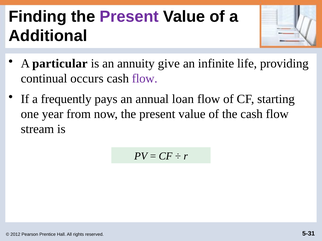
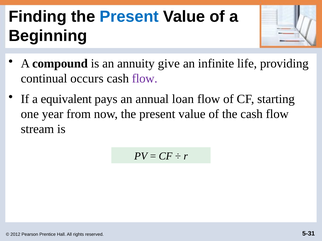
Present colour: purple -> blue (129, 17)
Additional: Additional -> Beginning (48, 36)
particular: particular -> compound (60, 64)
frequently: frequently -> equivalent (66, 99)
